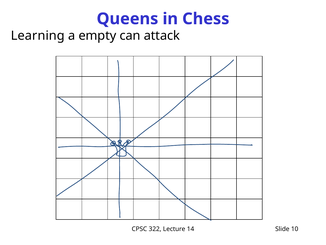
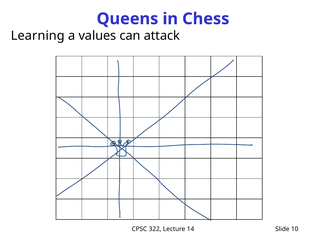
empty: empty -> values (97, 36)
